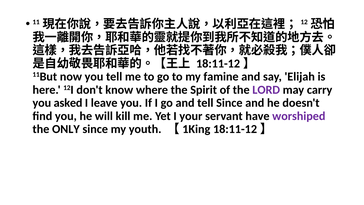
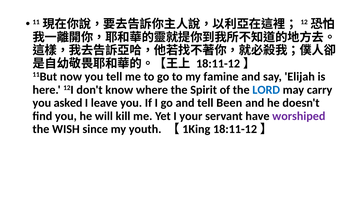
LORD colour: purple -> blue (266, 90)
tell Since: Since -> Been (229, 103)
ONLY: ONLY -> WISH (66, 129)
